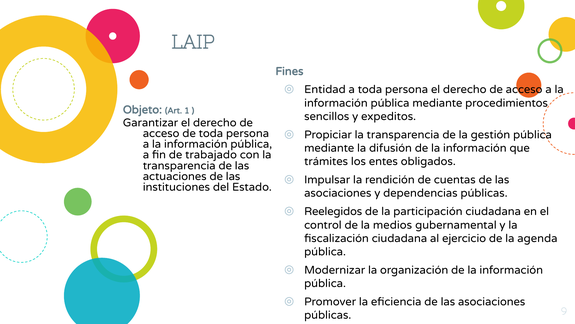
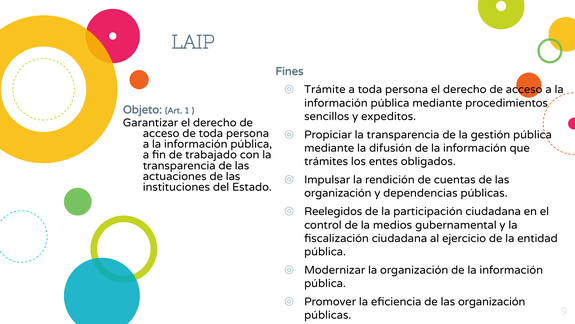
Entidad: Entidad -> Trámite (325, 89)
asociaciones: asociaciones -> organización (338, 193)
agenda: agenda -> entidad (537, 238)
eficiencia de las asociaciones: asociaciones -> organización (492, 301)
